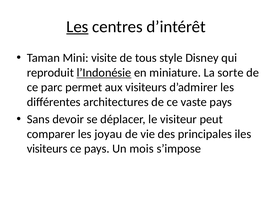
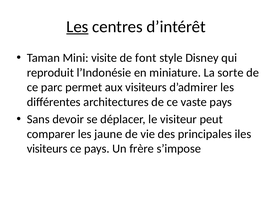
tous: tous -> font (146, 58)
l’Indonésie underline: present -> none (104, 73)
joyau: joyau -> jaune (108, 134)
mois: mois -> frère (142, 149)
